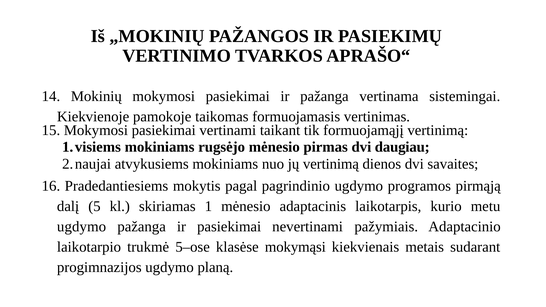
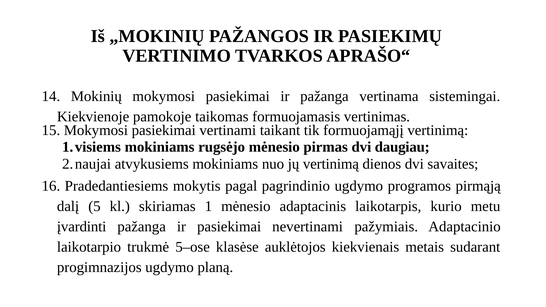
ugdymo: ugdymo -> įvardinti (82, 227)
mokymąsi: mokymąsi -> auklėtojos (295, 247)
